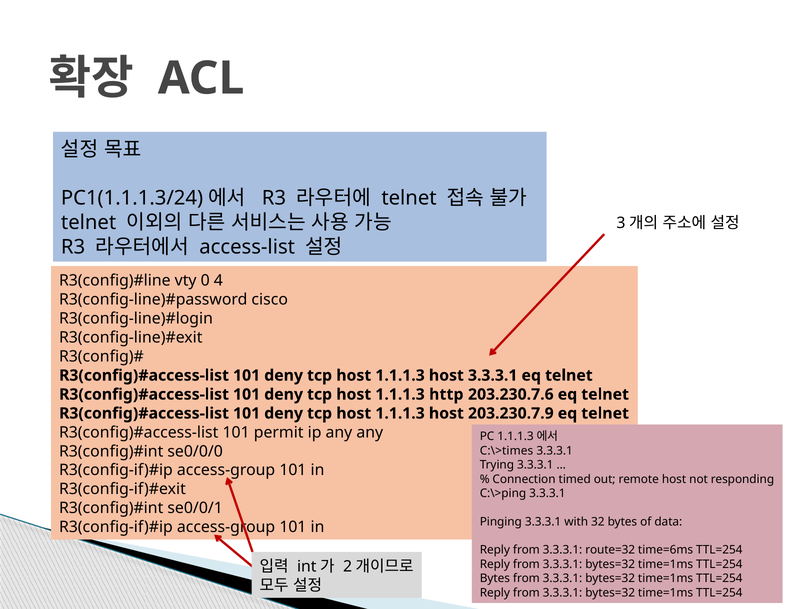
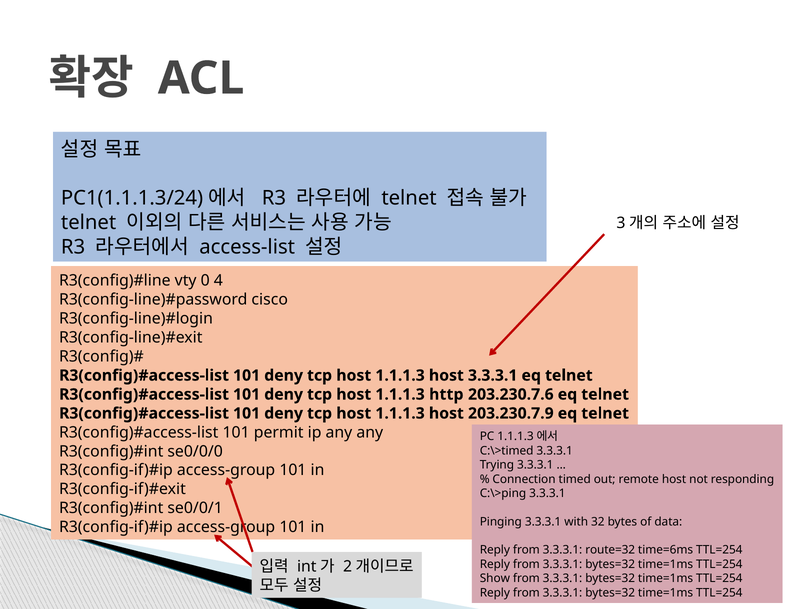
C:\>times: C:\>times -> C:\>timed (507, 451)
Bytes: Bytes -> Show (495, 578)
